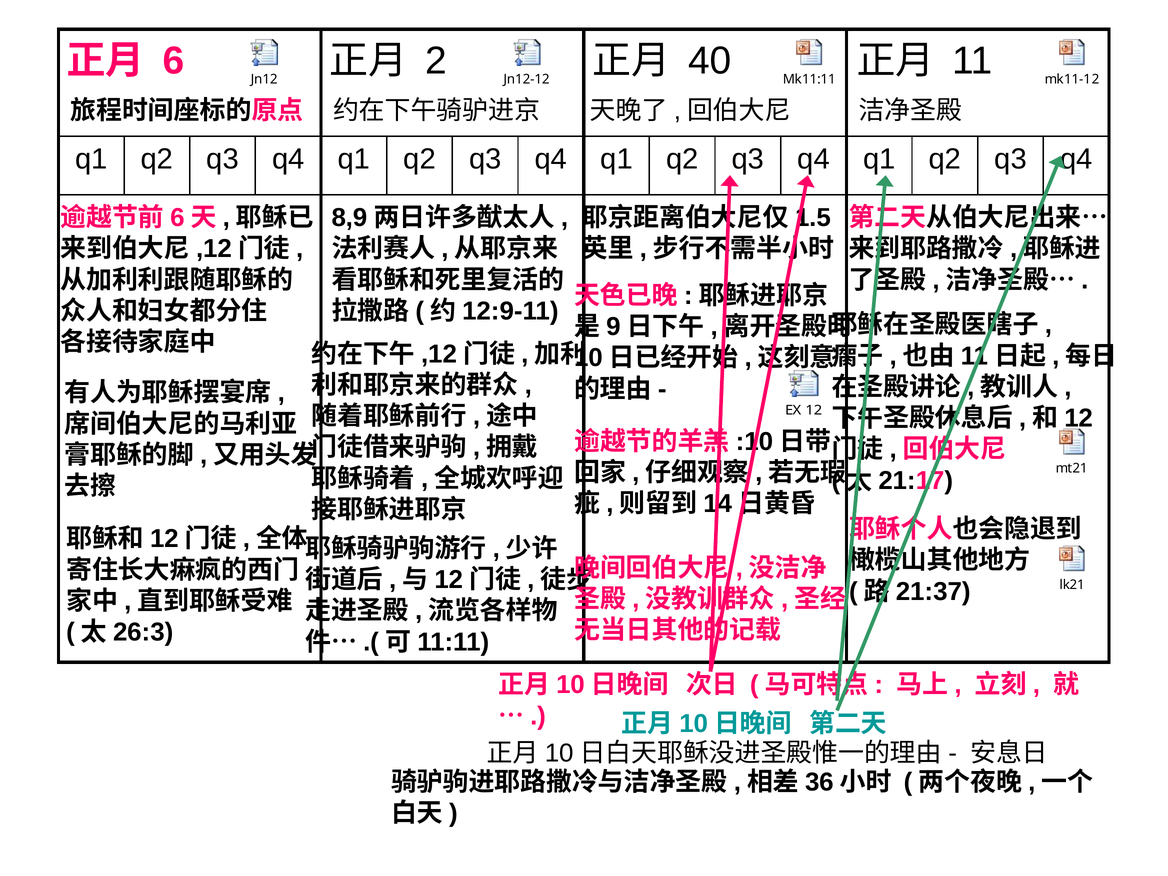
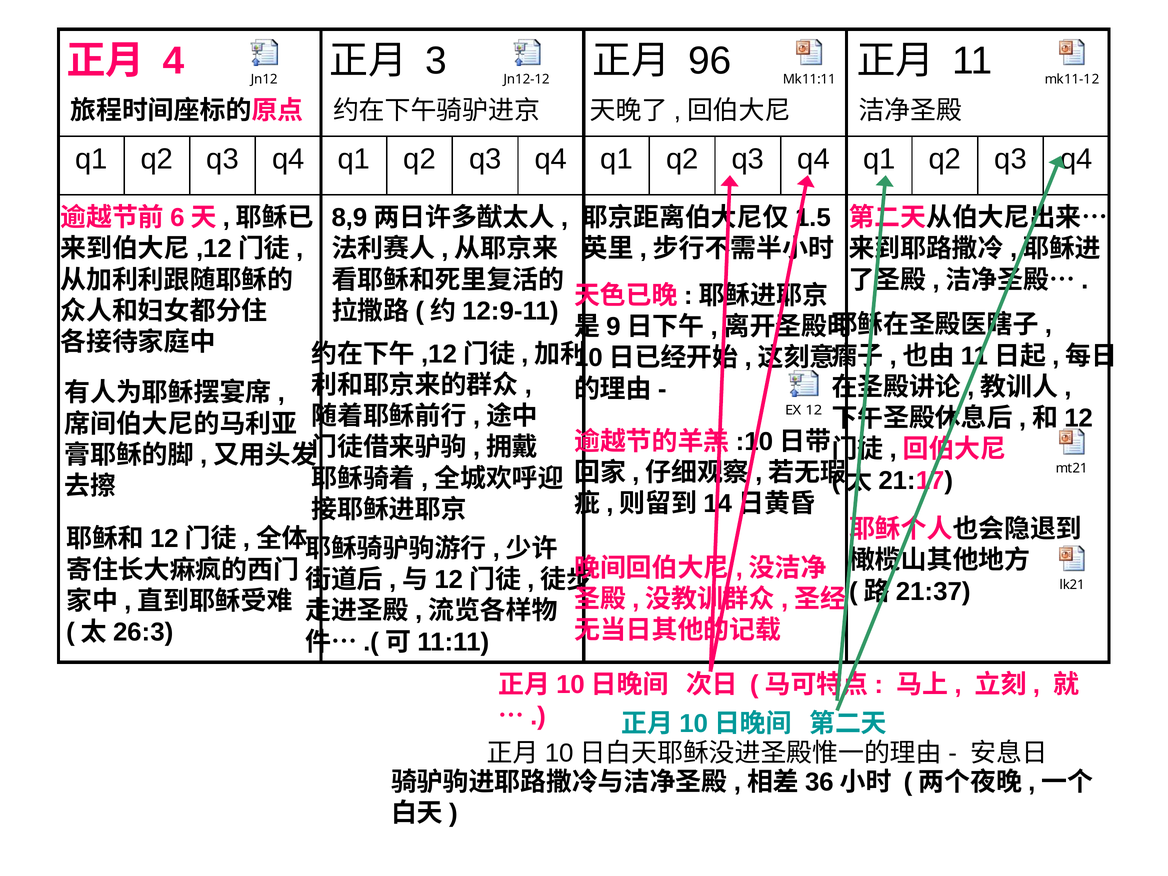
6: 6 -> 4 (173, 61)
2: 2 -> 3 (436, 61)
40: 40 -> 96 (710, 61)
